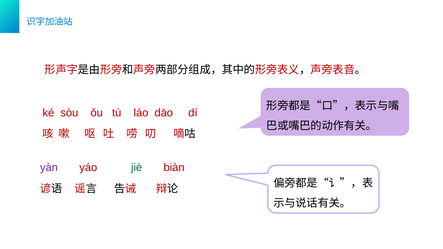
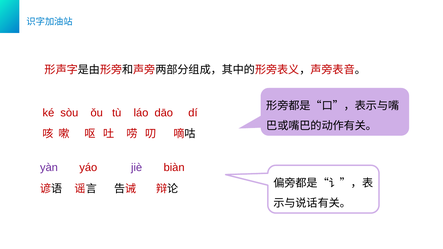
jiè colour: green -> purple (137, 168)
